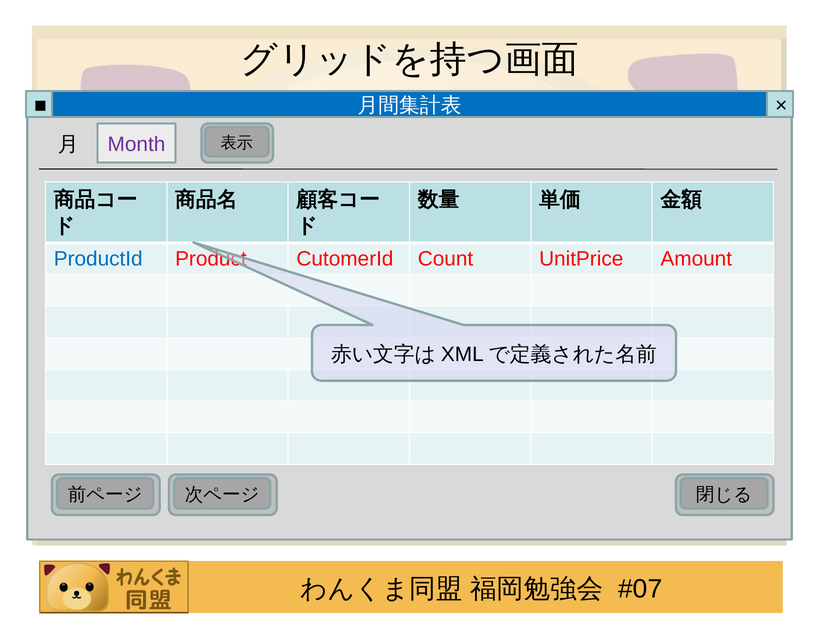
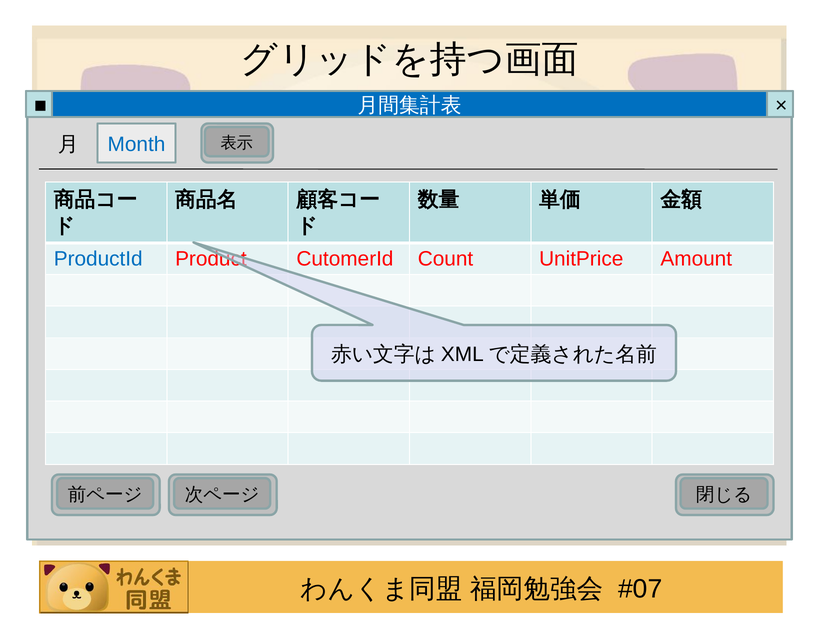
Month colour: purple -> blue (136, 144)
